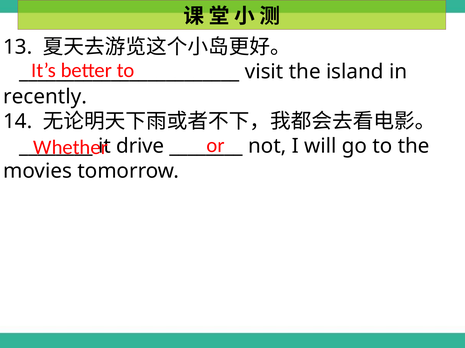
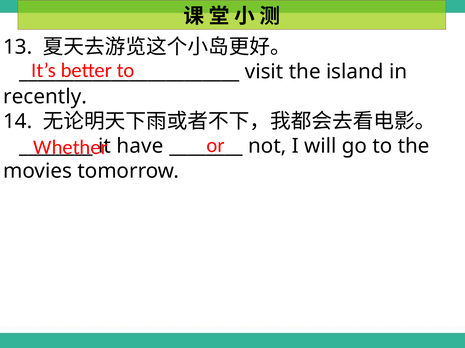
drive: drive -> have (140, 146)
